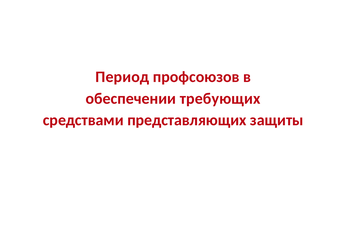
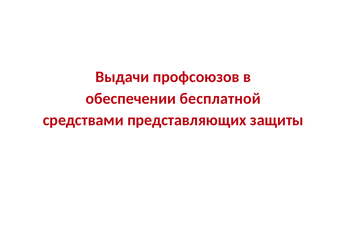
Период: Период -> Выдачи (122, 77)
требующих: требующих -> бесплатной (220, 98)
